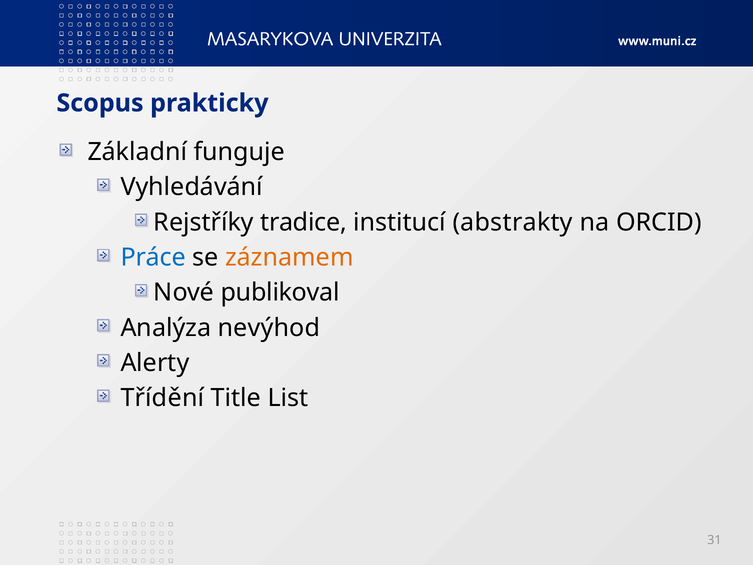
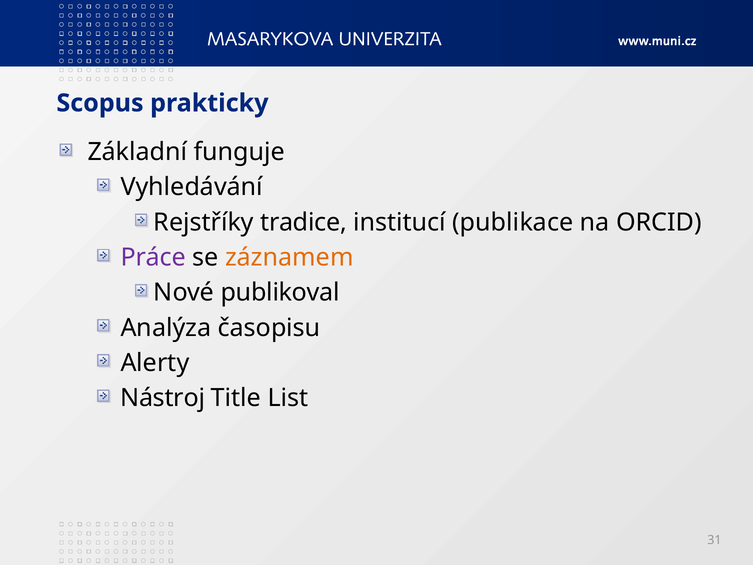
abstrakty: abstrakty -> publikace (513, 222)
Práce colour: blue -> purple (153, 257)
nevýhod: nevýhod -> časopisu (269, 328)
Třídění: Třídění -> Nástroj (163, 398)
